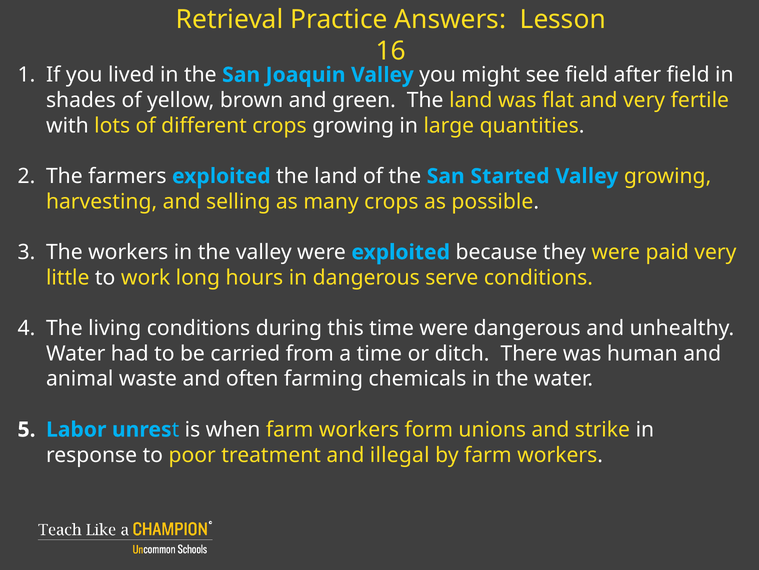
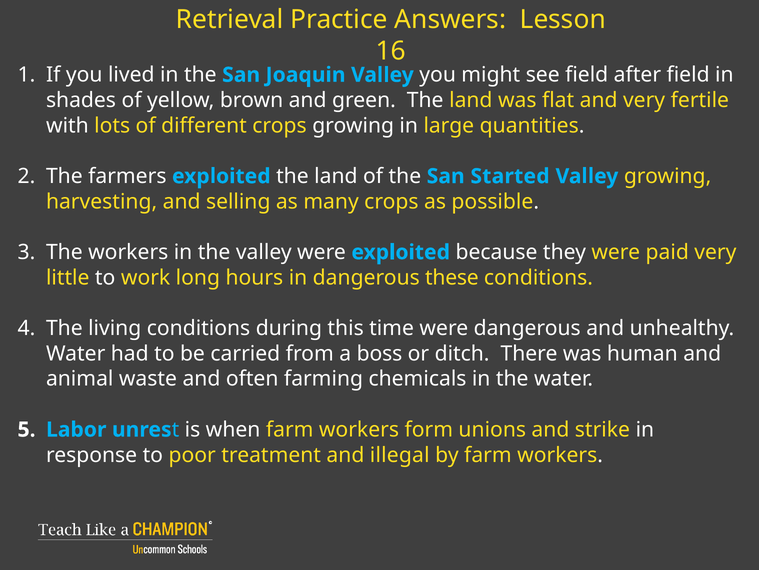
serve: serve -> these (452, 277)
a time: time -> boss (379, 353)
